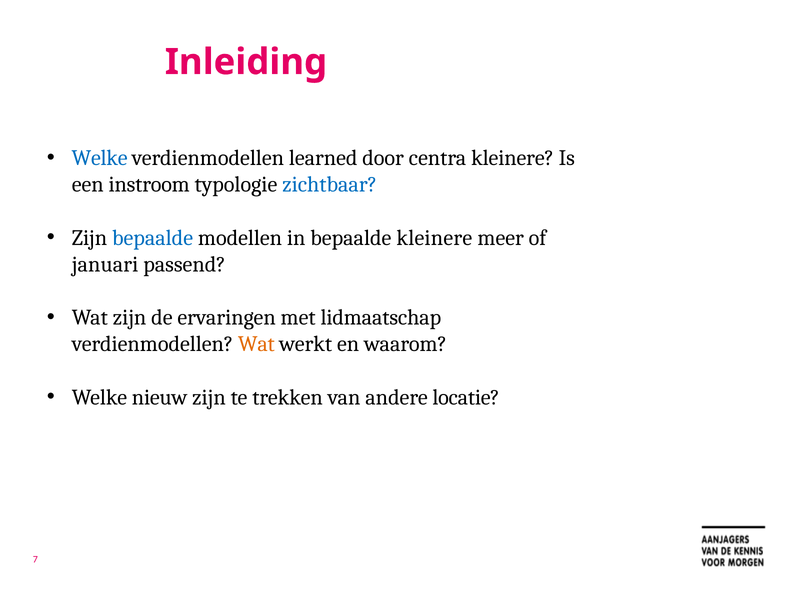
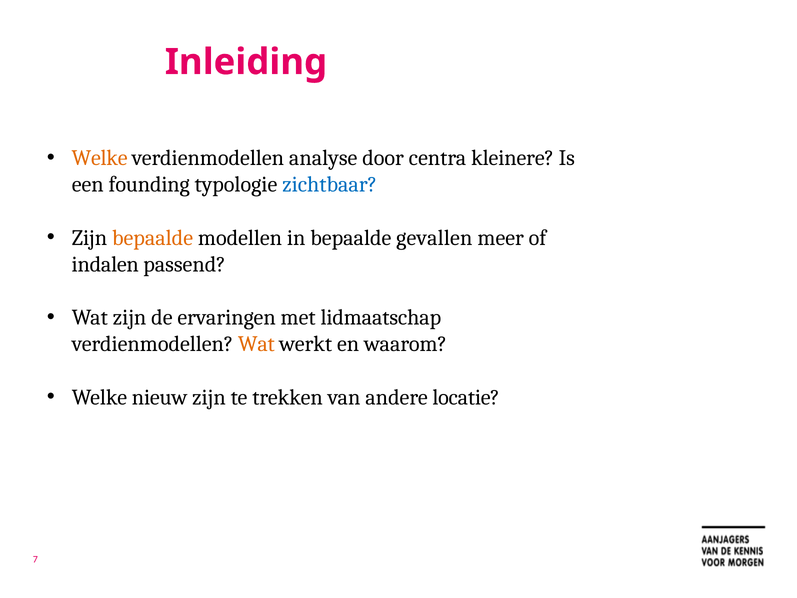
Welke colour: blue -> orange (100, 158)
learned: learned -> analyse (323, 158)
instroom: instroom -> founding (149, 185)
bepaalde colour: blue -> orange (153, 238)
bepaalde kleinere: kleinere -> gevallen (434, 238)
januari: januari -> indalen (105, 264)
